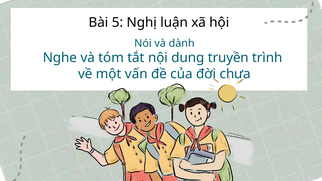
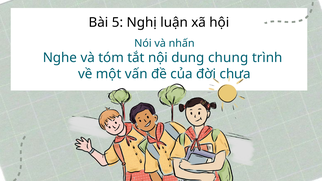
dành: dành -> nhấn (182, 43)
truyền: truyền -> chung (228, 58)
